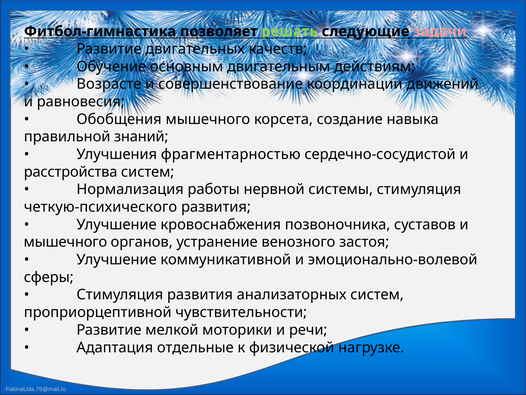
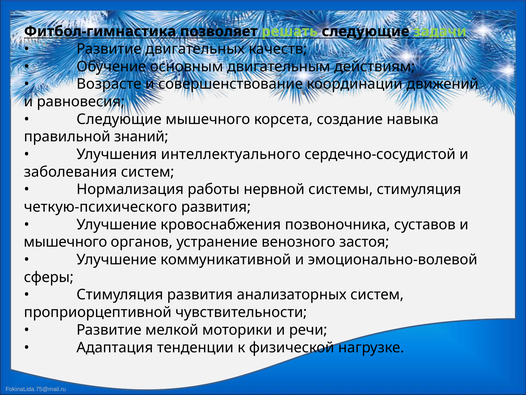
задачи colour: pink -> light green (440, 31)
Обобщения: Обобщения -> Следующие (119, 119)
фрагментарностью: фрагментарностью -> интеллектуального (231, 154)
расстройства: расстройства -> заболевания (70, 172)
отдельные: отдельные -> тенденции (195, 347)
